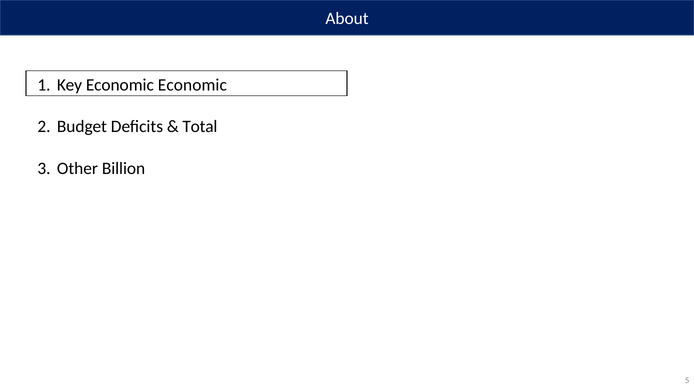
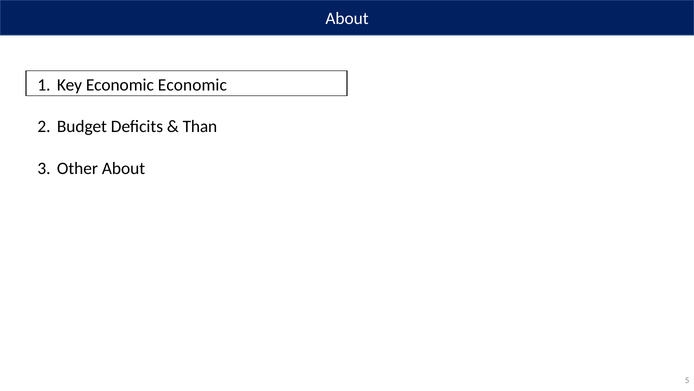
Total: Total -> Than (200, 127)
Other Billion: Billion -> About (124, 168)
